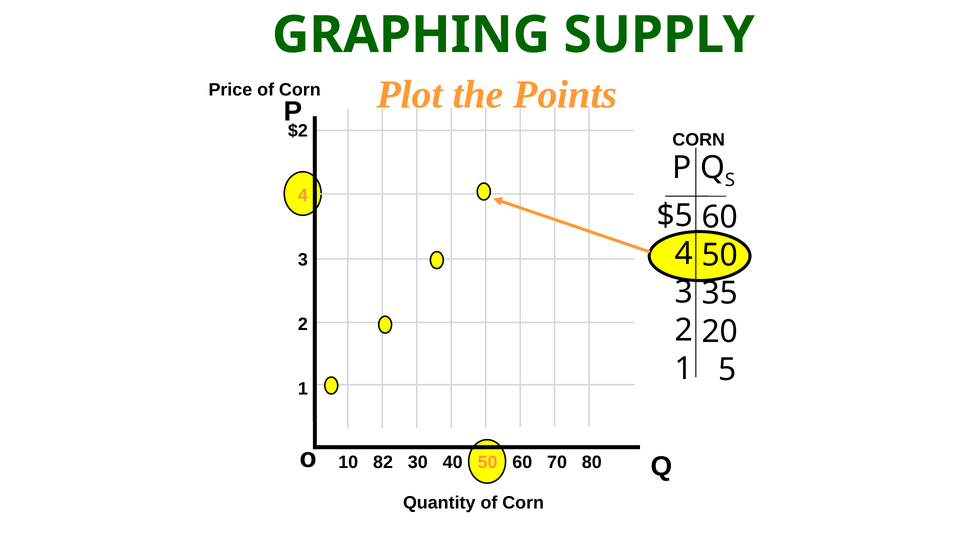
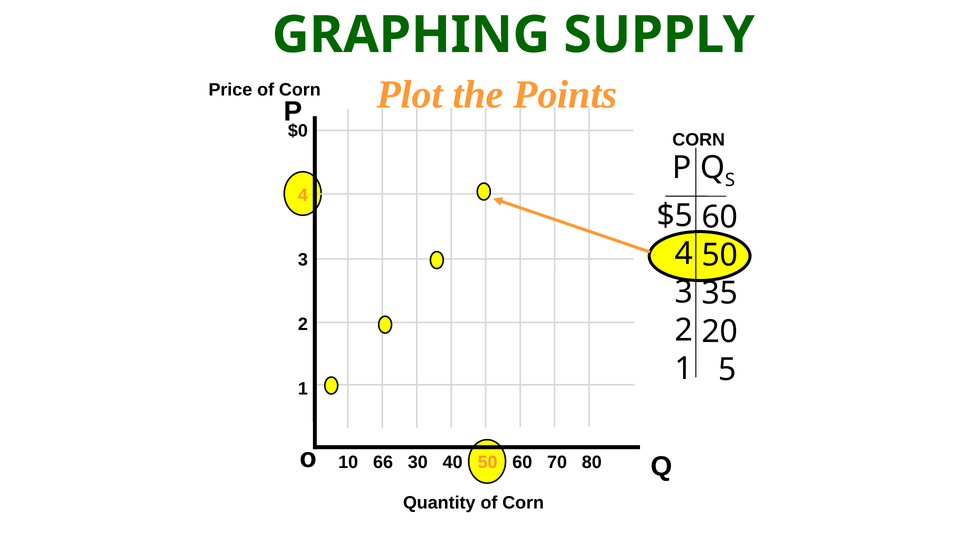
$2: $2 -> $0 (298, 131)
82: 82 -> 66 (383, 463)
